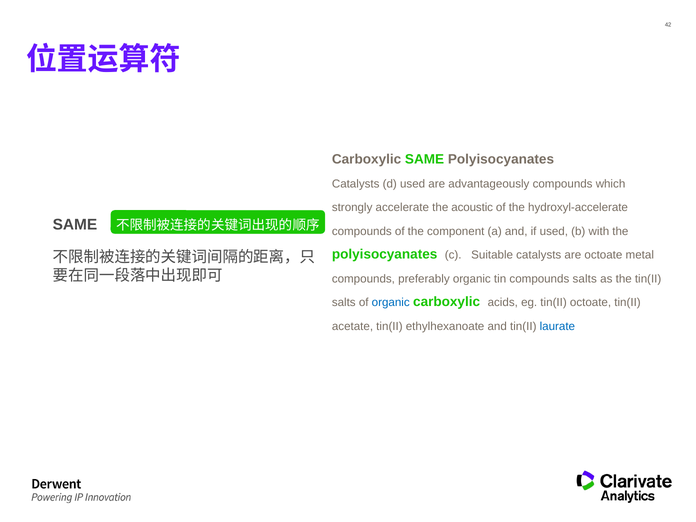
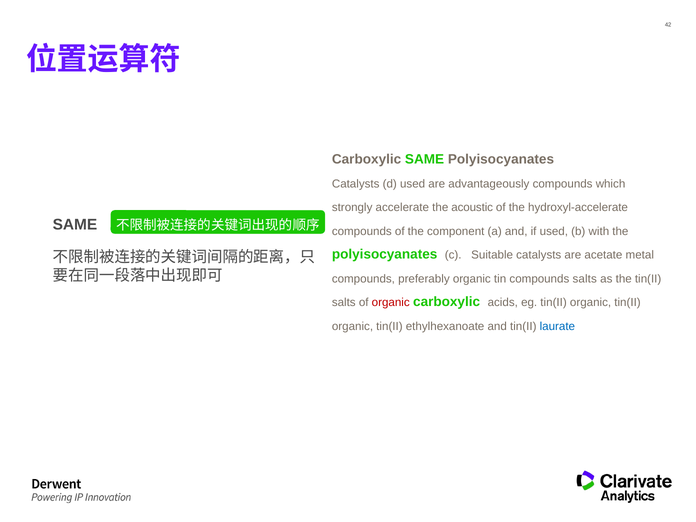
are octoate: octoate -> acetate (603, 255)
organic colour: blue -> red (391, 302)
eg tin(II octoate: octoate -> organic (591, 302)
acetate: acetate -> organic (353, 326)
